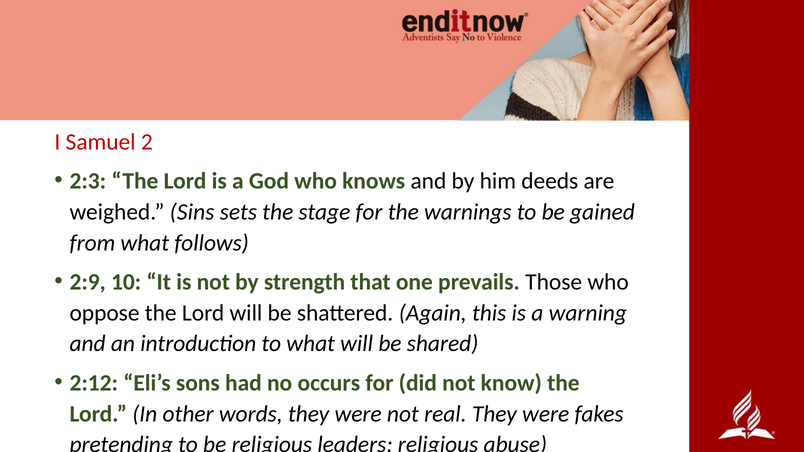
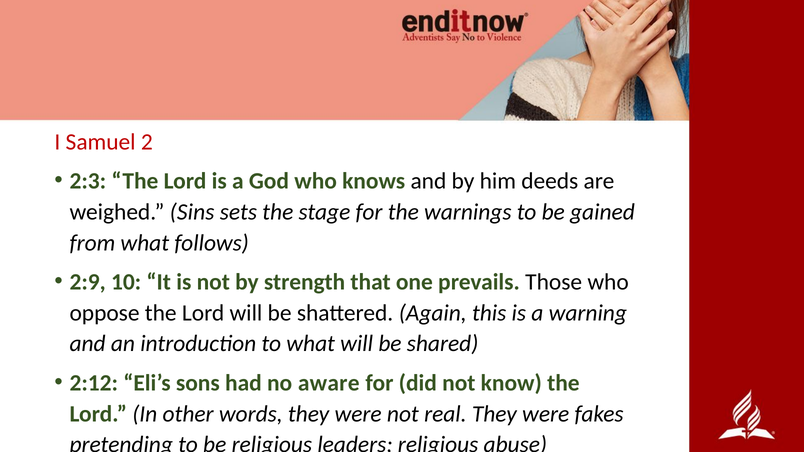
occurs: occurs -> aware (329, 383)
